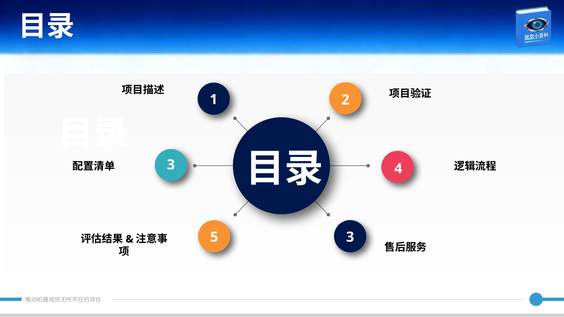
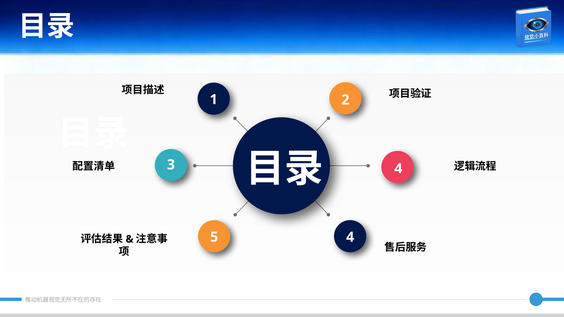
5 3: 3 -> 4 (350, 237)
